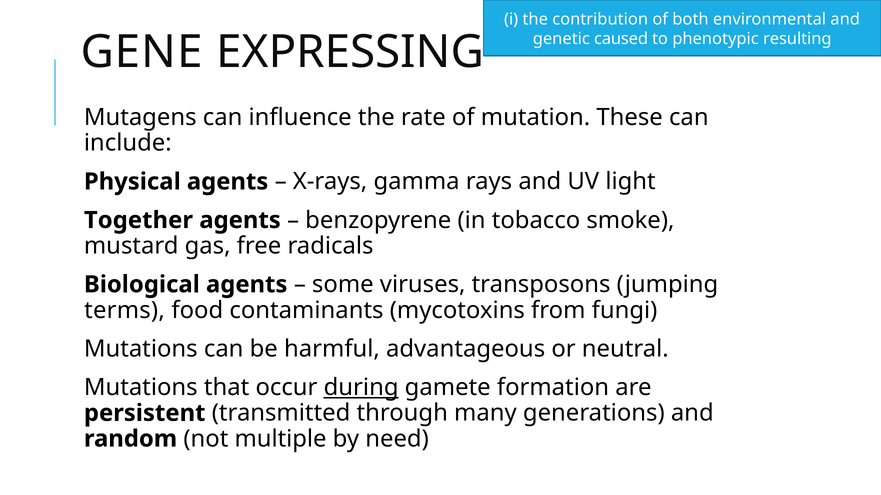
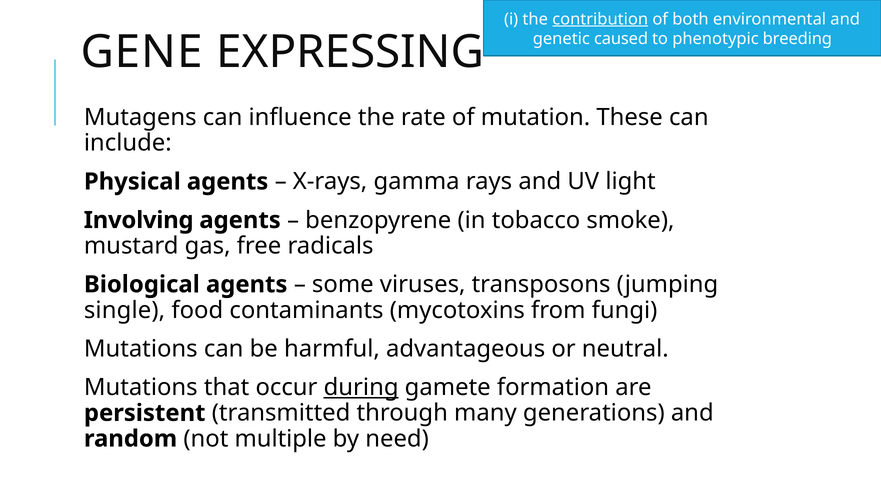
contribution underline: none -> present (600, 19)
resulting: resulting -> breeding (797, 39)
Together: Together -> Involving (139, 220)
terms: terms -> single (125, 311)
